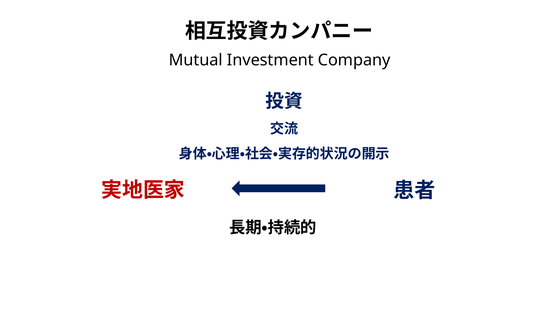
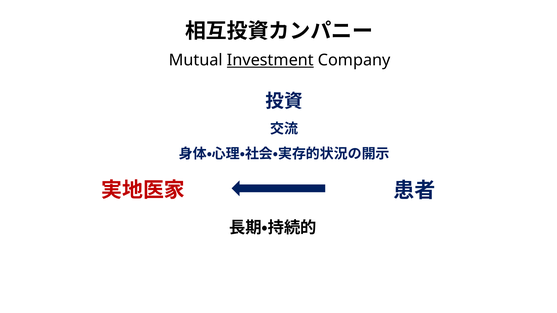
Investment underline: none -> present (270, 60)
